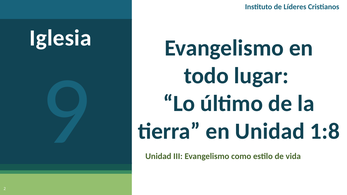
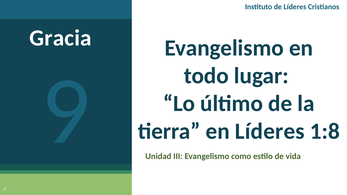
Iglesia: Iglesia -> Gracia (61, 38)
en Unidad: Unidad -> Líderes (270, 131)
